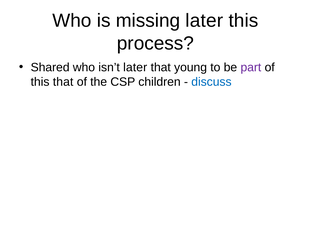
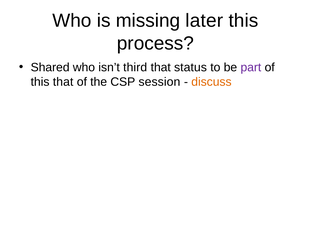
isn’t later: later -> third (135, 67)
young: young -> status (190, 67)
children: children -> session (159, 82)
discuss colour: blue -> orange (211, 82)
